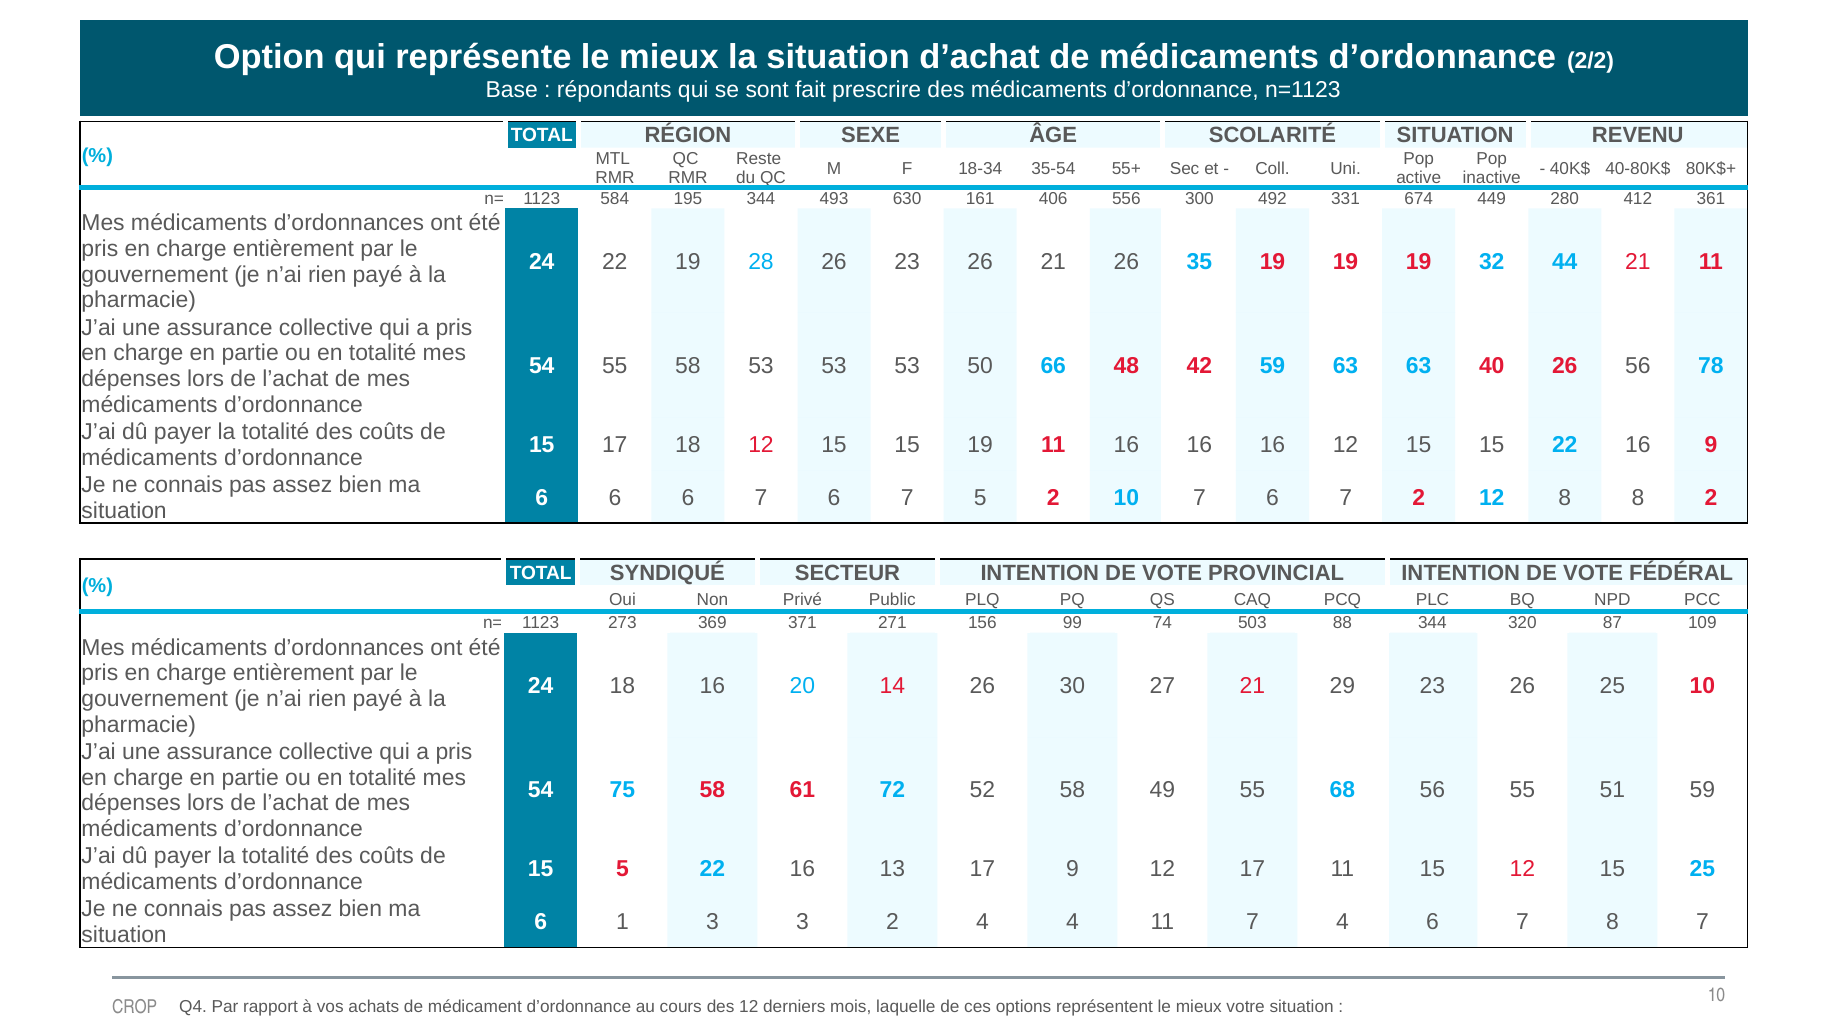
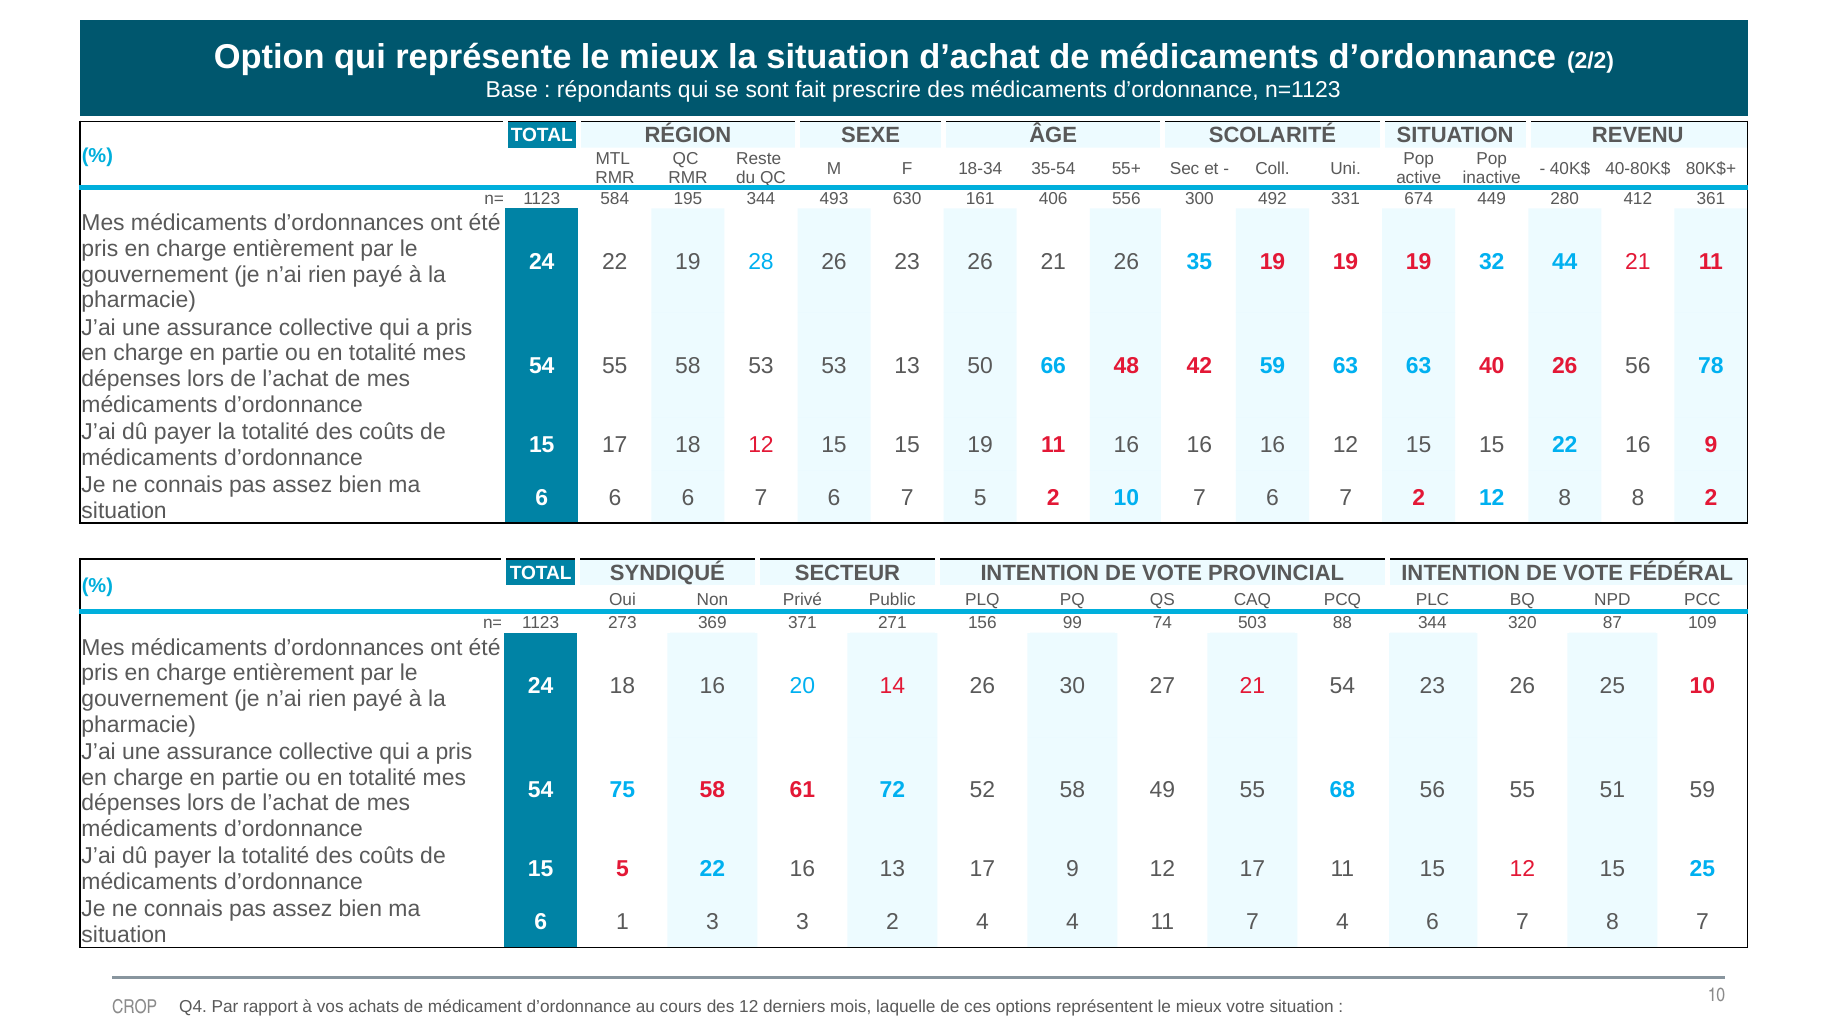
53 53 53: 53 -> 13 (907, 366)
21 29: 29 -> 54 (1342, 686)
